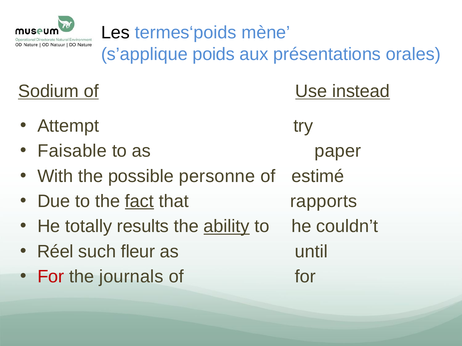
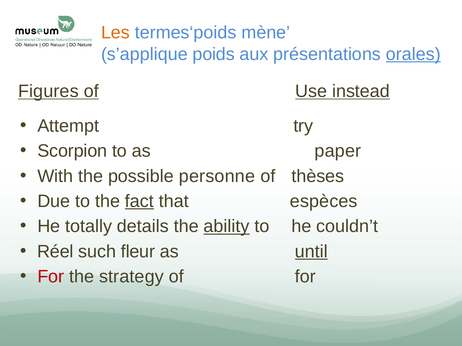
Les colour: black -> orange (115, 33)
orales underline: none -> present (413, 54)
Sodium: Sodium -> Figures (48, 91)
Faisable: Faisable -> Scorpion (72, 151)
estimé: estimé -> thèses (318, 176)
rapports: rapports -> espèces (324, 202)
results: results -> details (143, 227)
until underline: none -> present (311, 252)
journals: journals -> strategy (131, 277)
